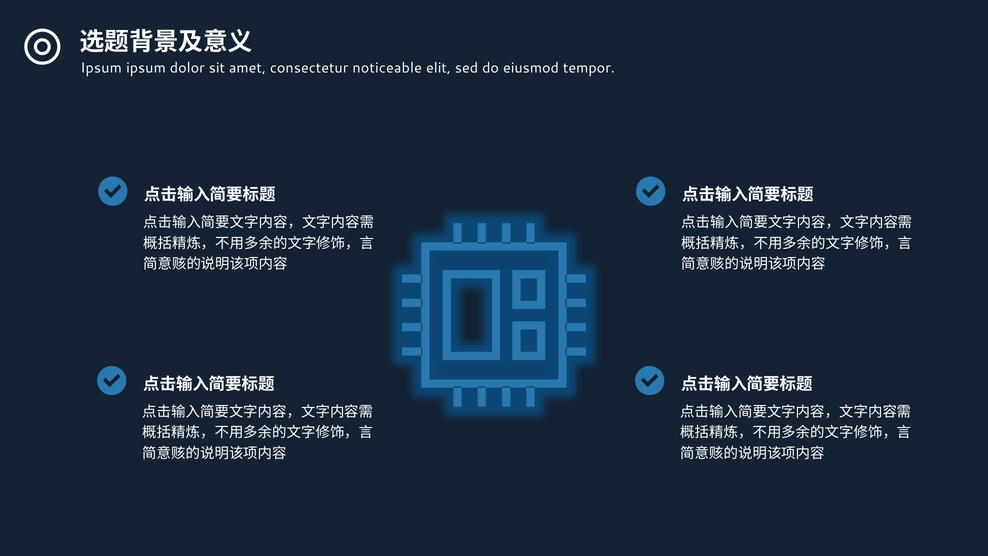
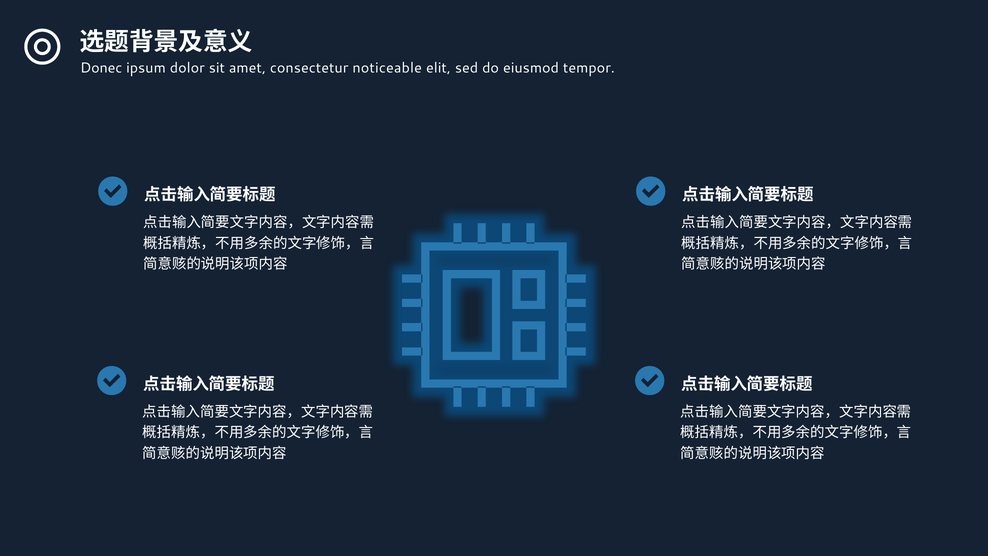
Ipsum: Ipsum -> Donec (101, 68)
